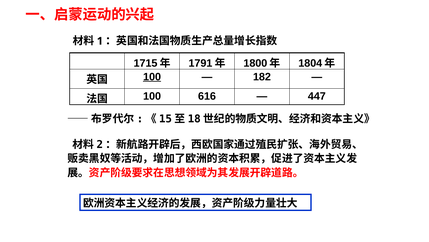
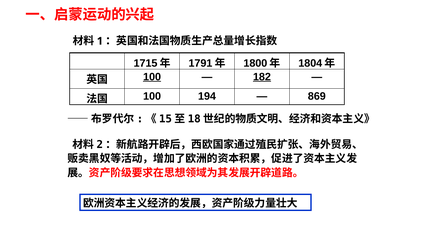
182 underline: none -> present (262, 77)
616: 616 -> 194 (207, 96)
447: 447 -> 869 (317, 96)
